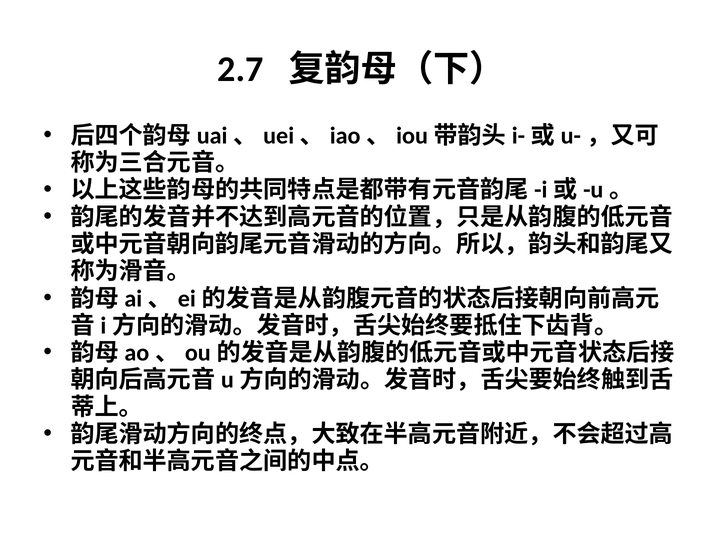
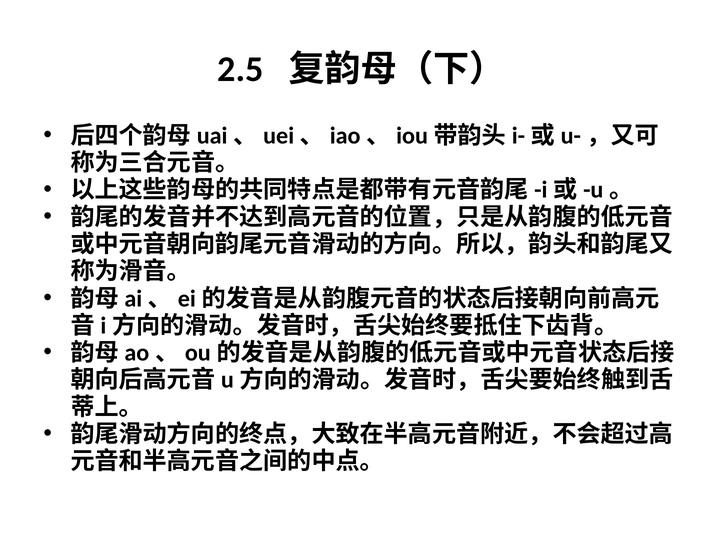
2.7: 2.7 -> 2.5 (241, 69)
